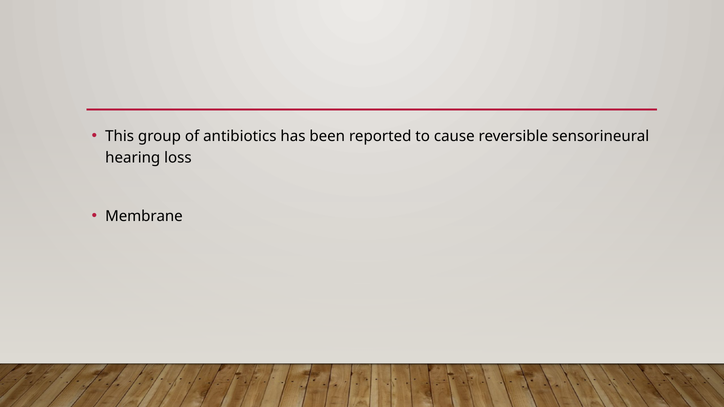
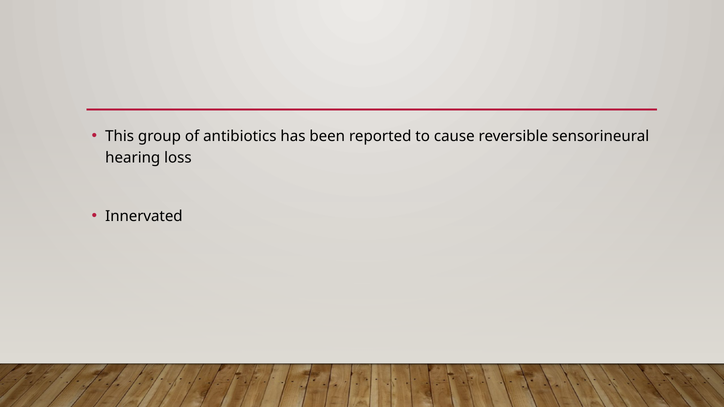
Membrane: Membrane -> Innervated (144, 216)
